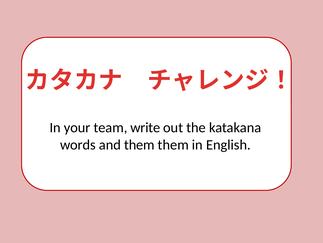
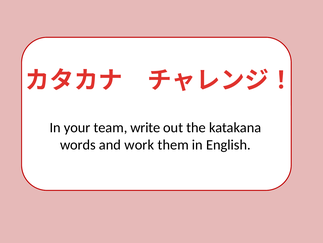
and them: them -> work (139, 145)
